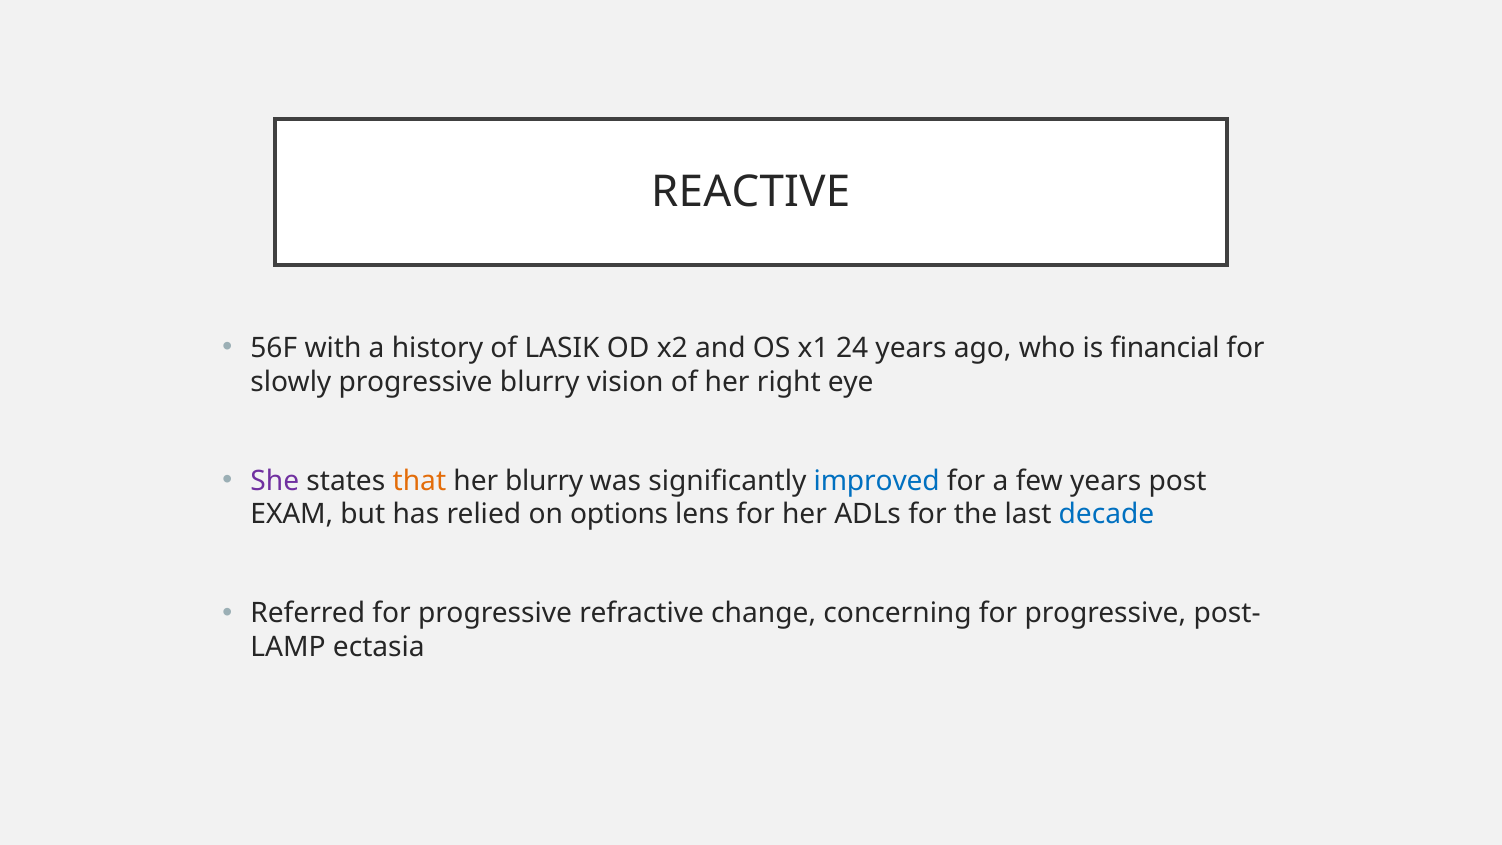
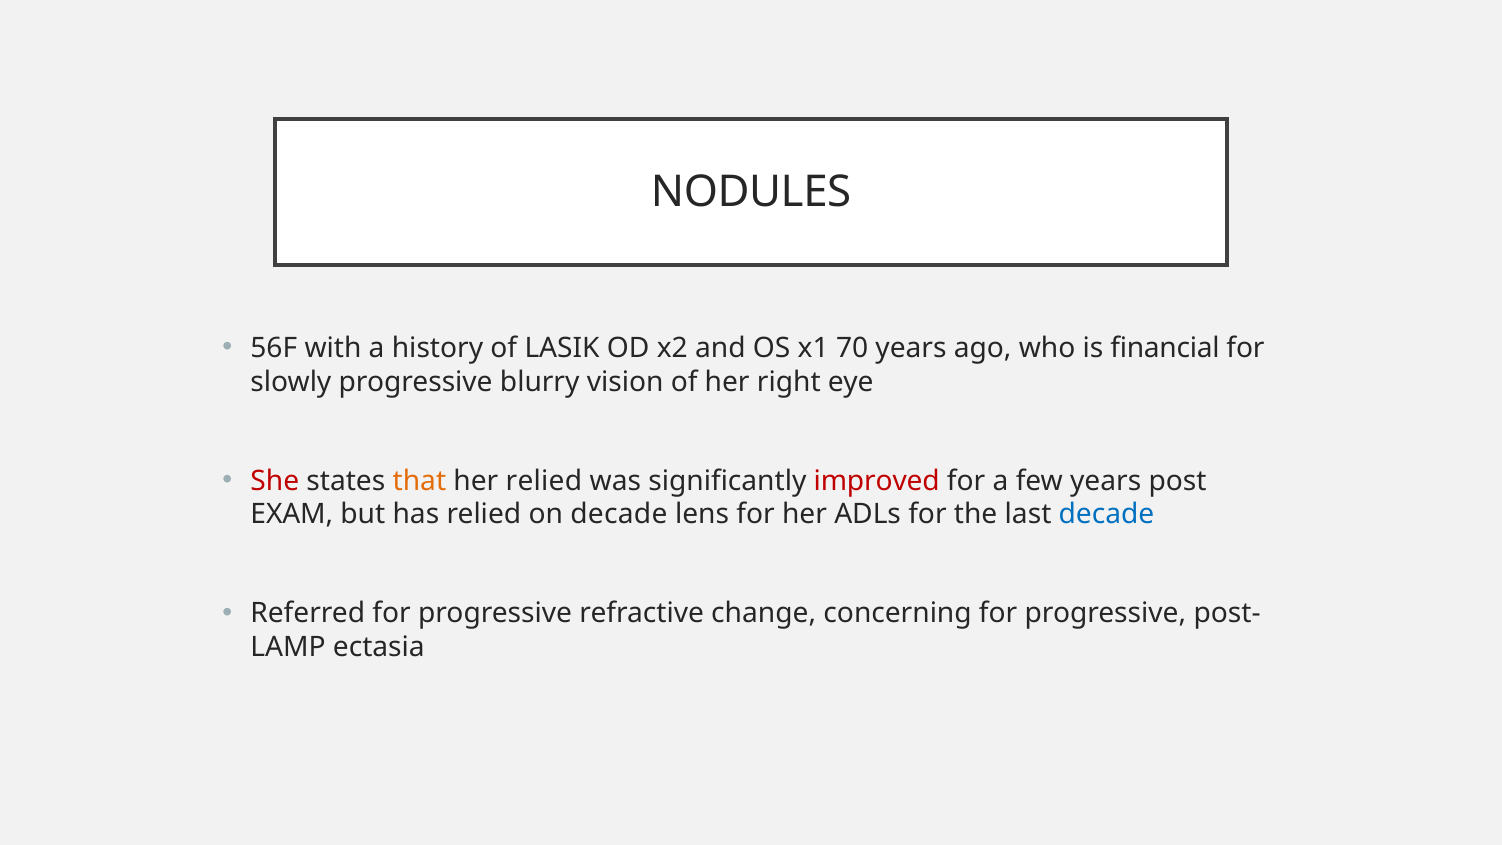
REACTIVE: REACTIVE -> NODULES (751, 192)
24: 24 -> 70 (852, 348)
She colour: purple -> red (275, 481)
her blurry: blurry -> relied (544, 481)
improved colour: blue -> red (877, 481)
on options: options -> decade (619, 515)
